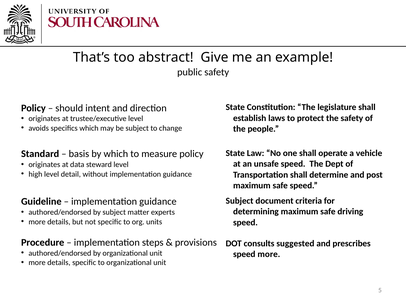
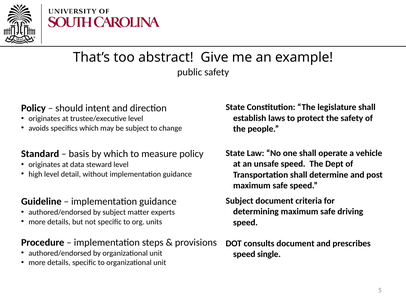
consults suggested: suggested -> document (295, 244)
speed more: more -> single (269, 255)
